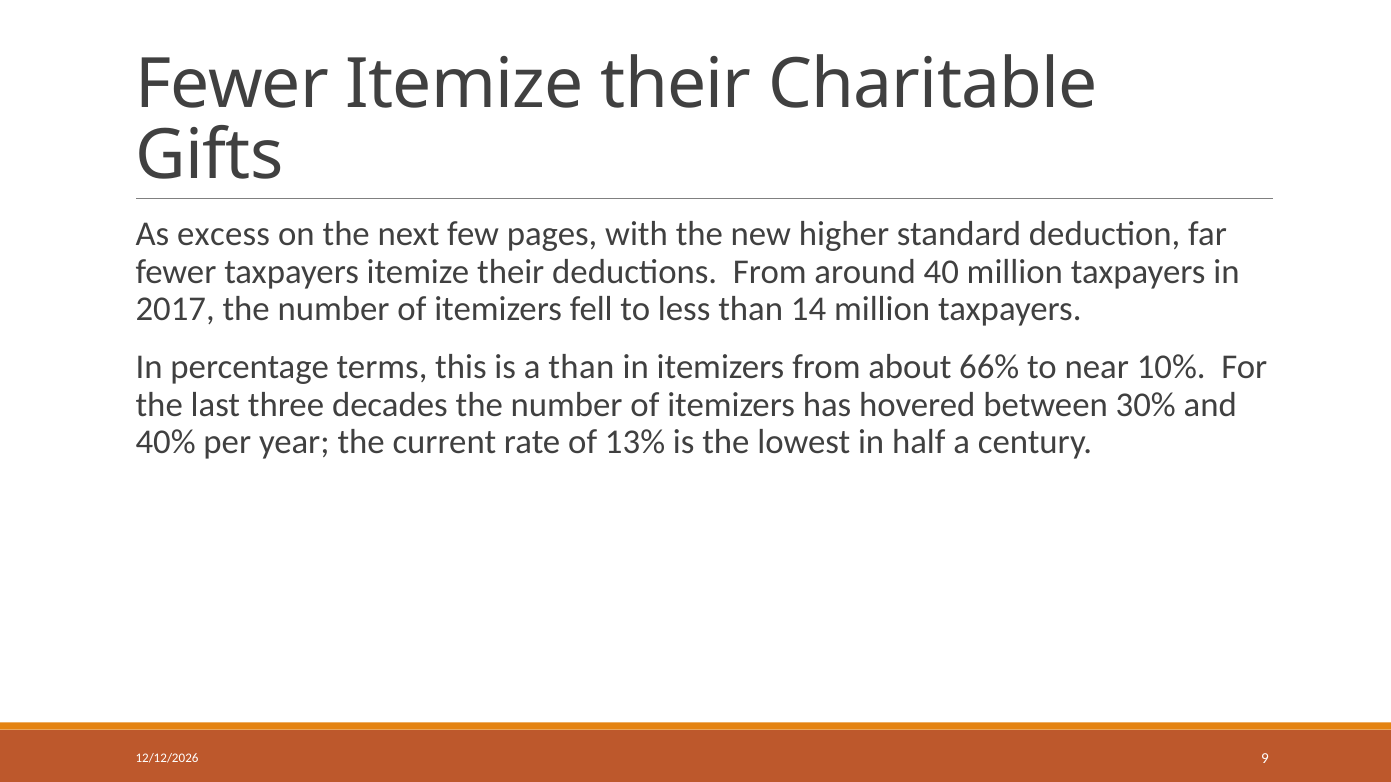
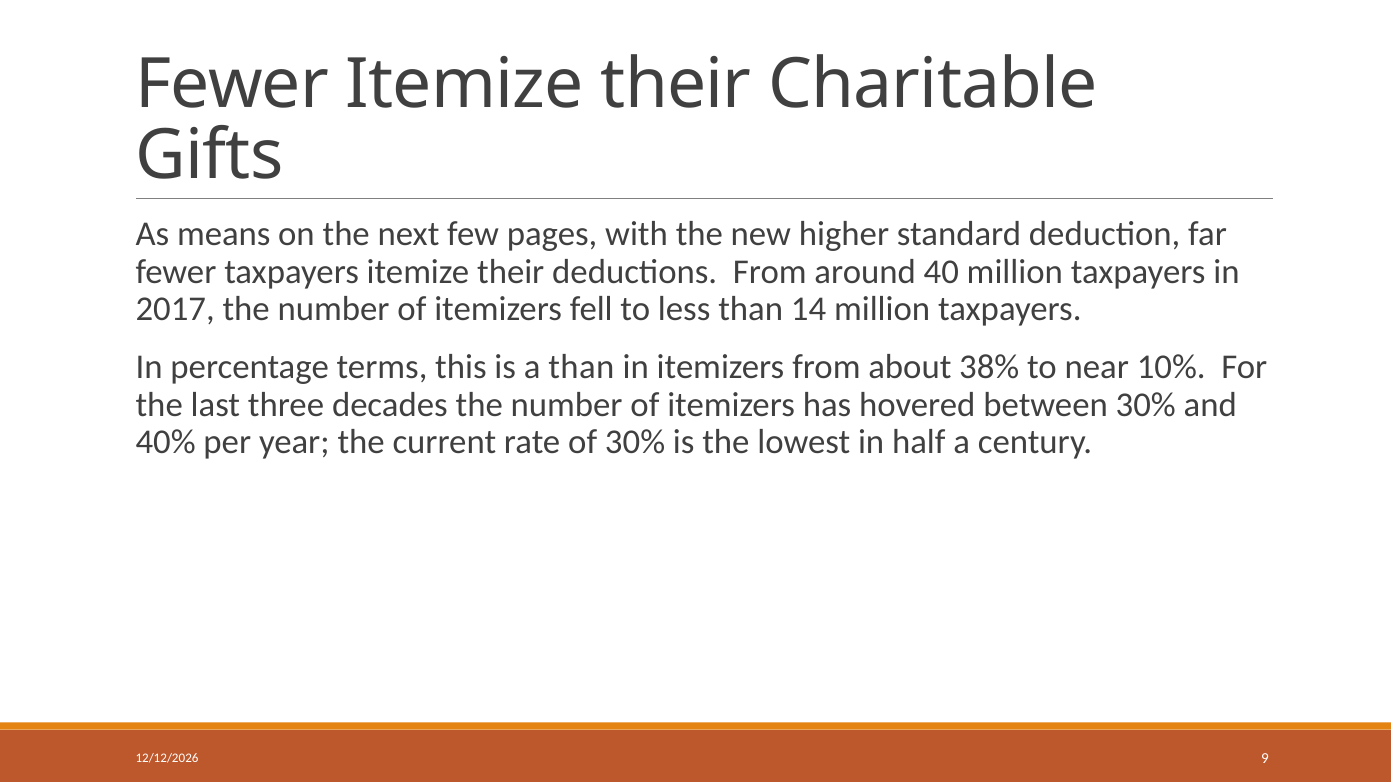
excess: excess -> means (224, 234)
66%: 66% -> 38% (989, 367)
of 13%: 13% -> 30% (635, 442)
